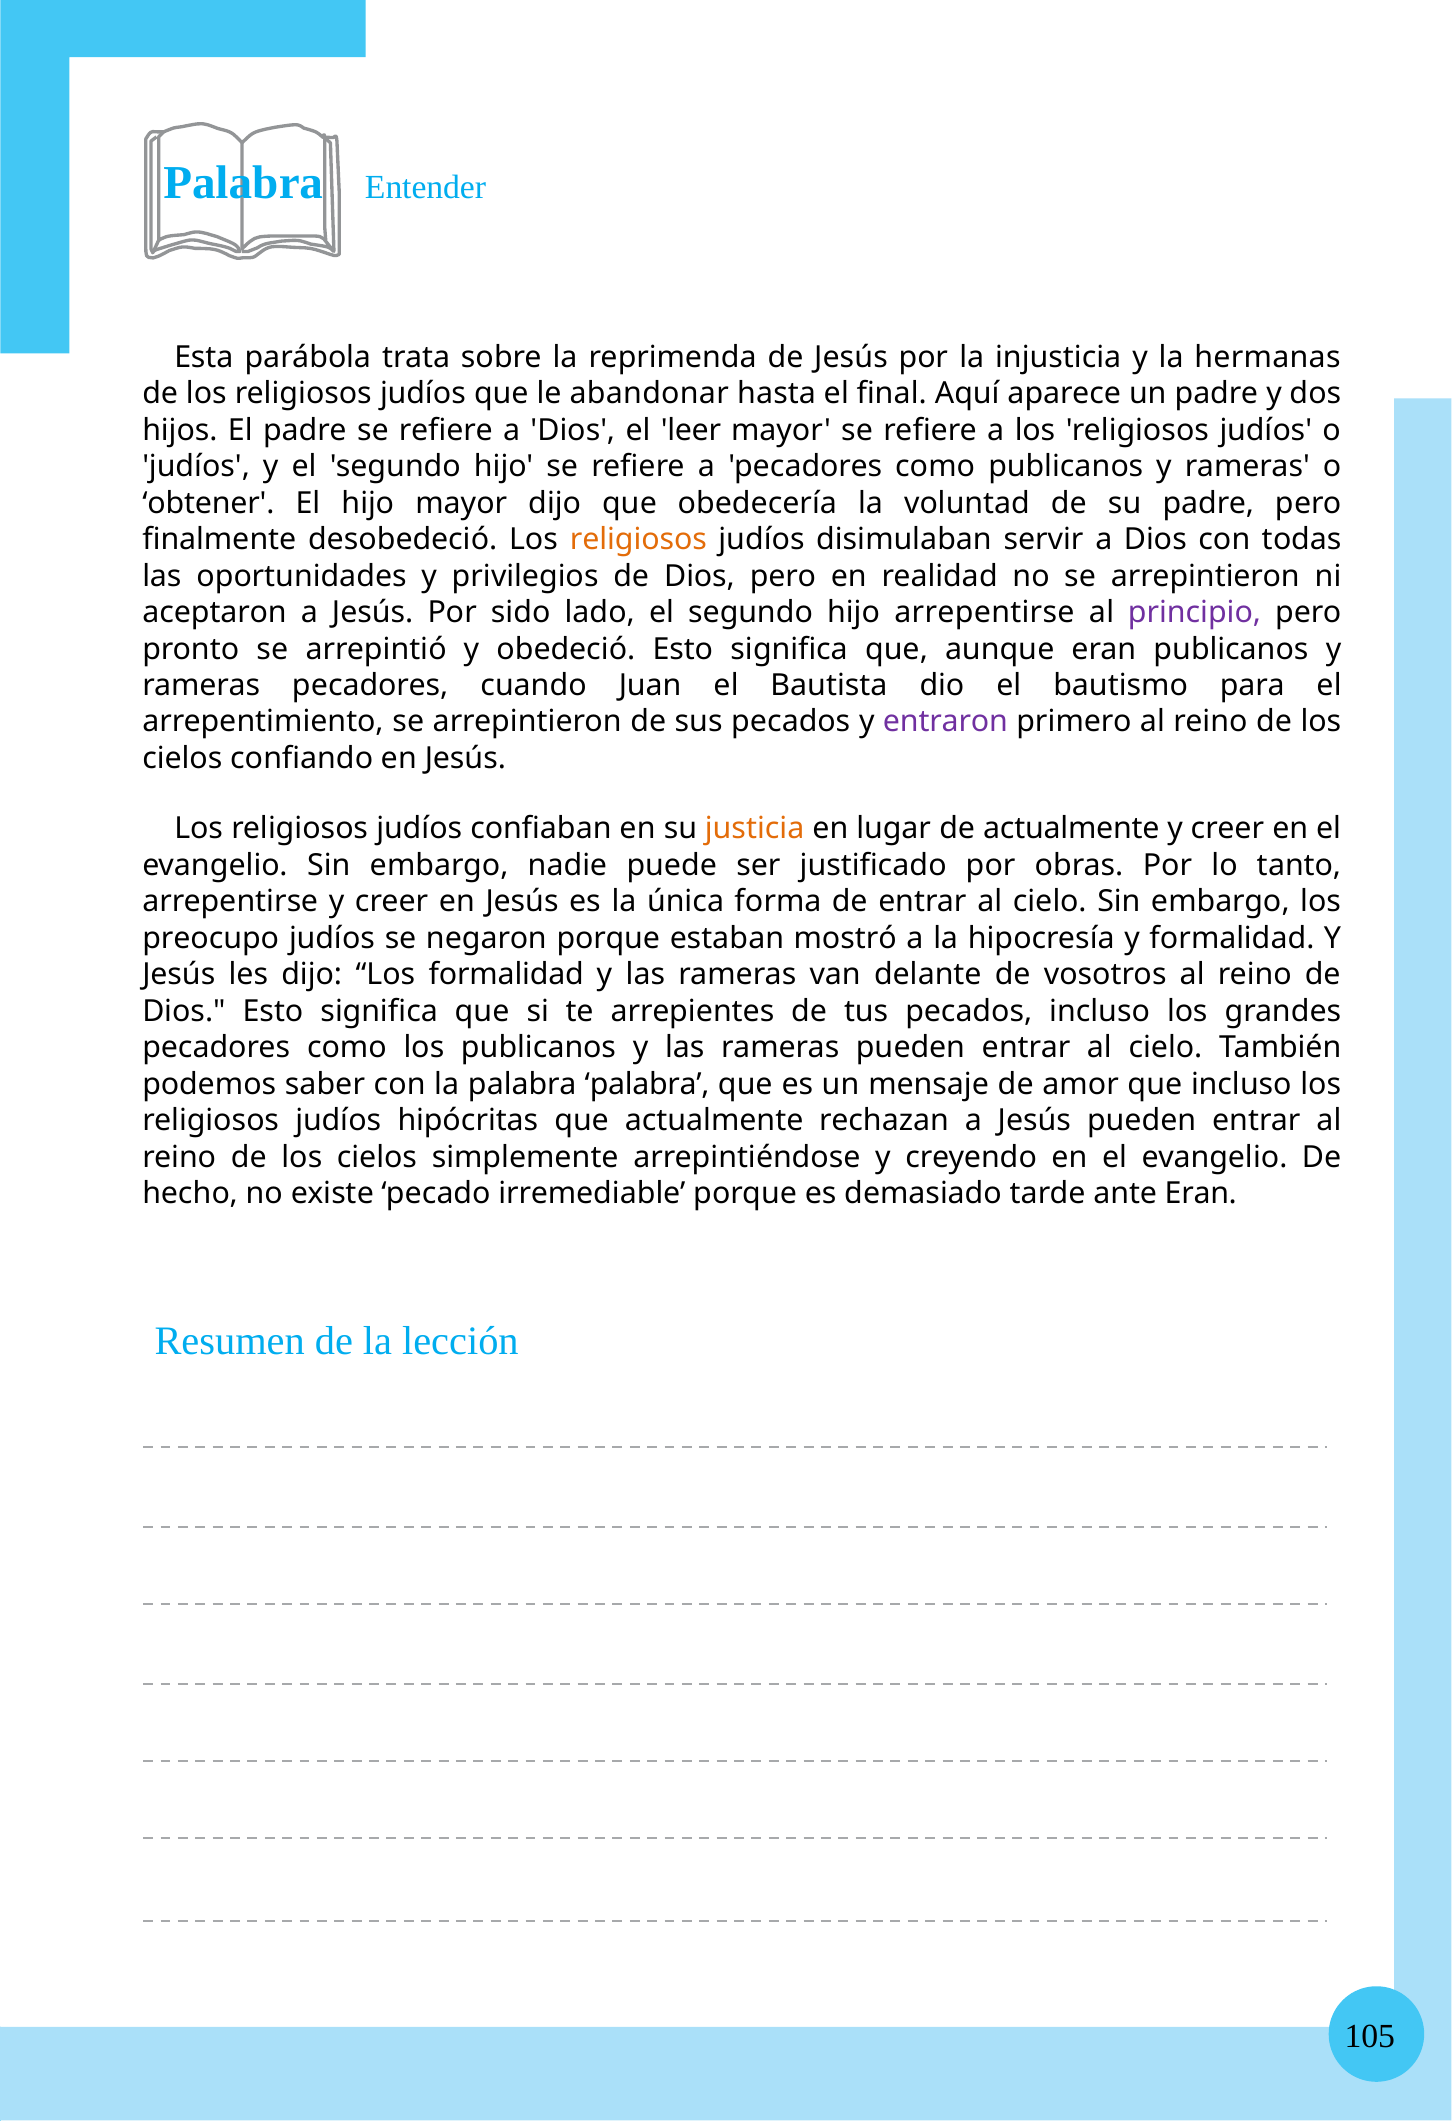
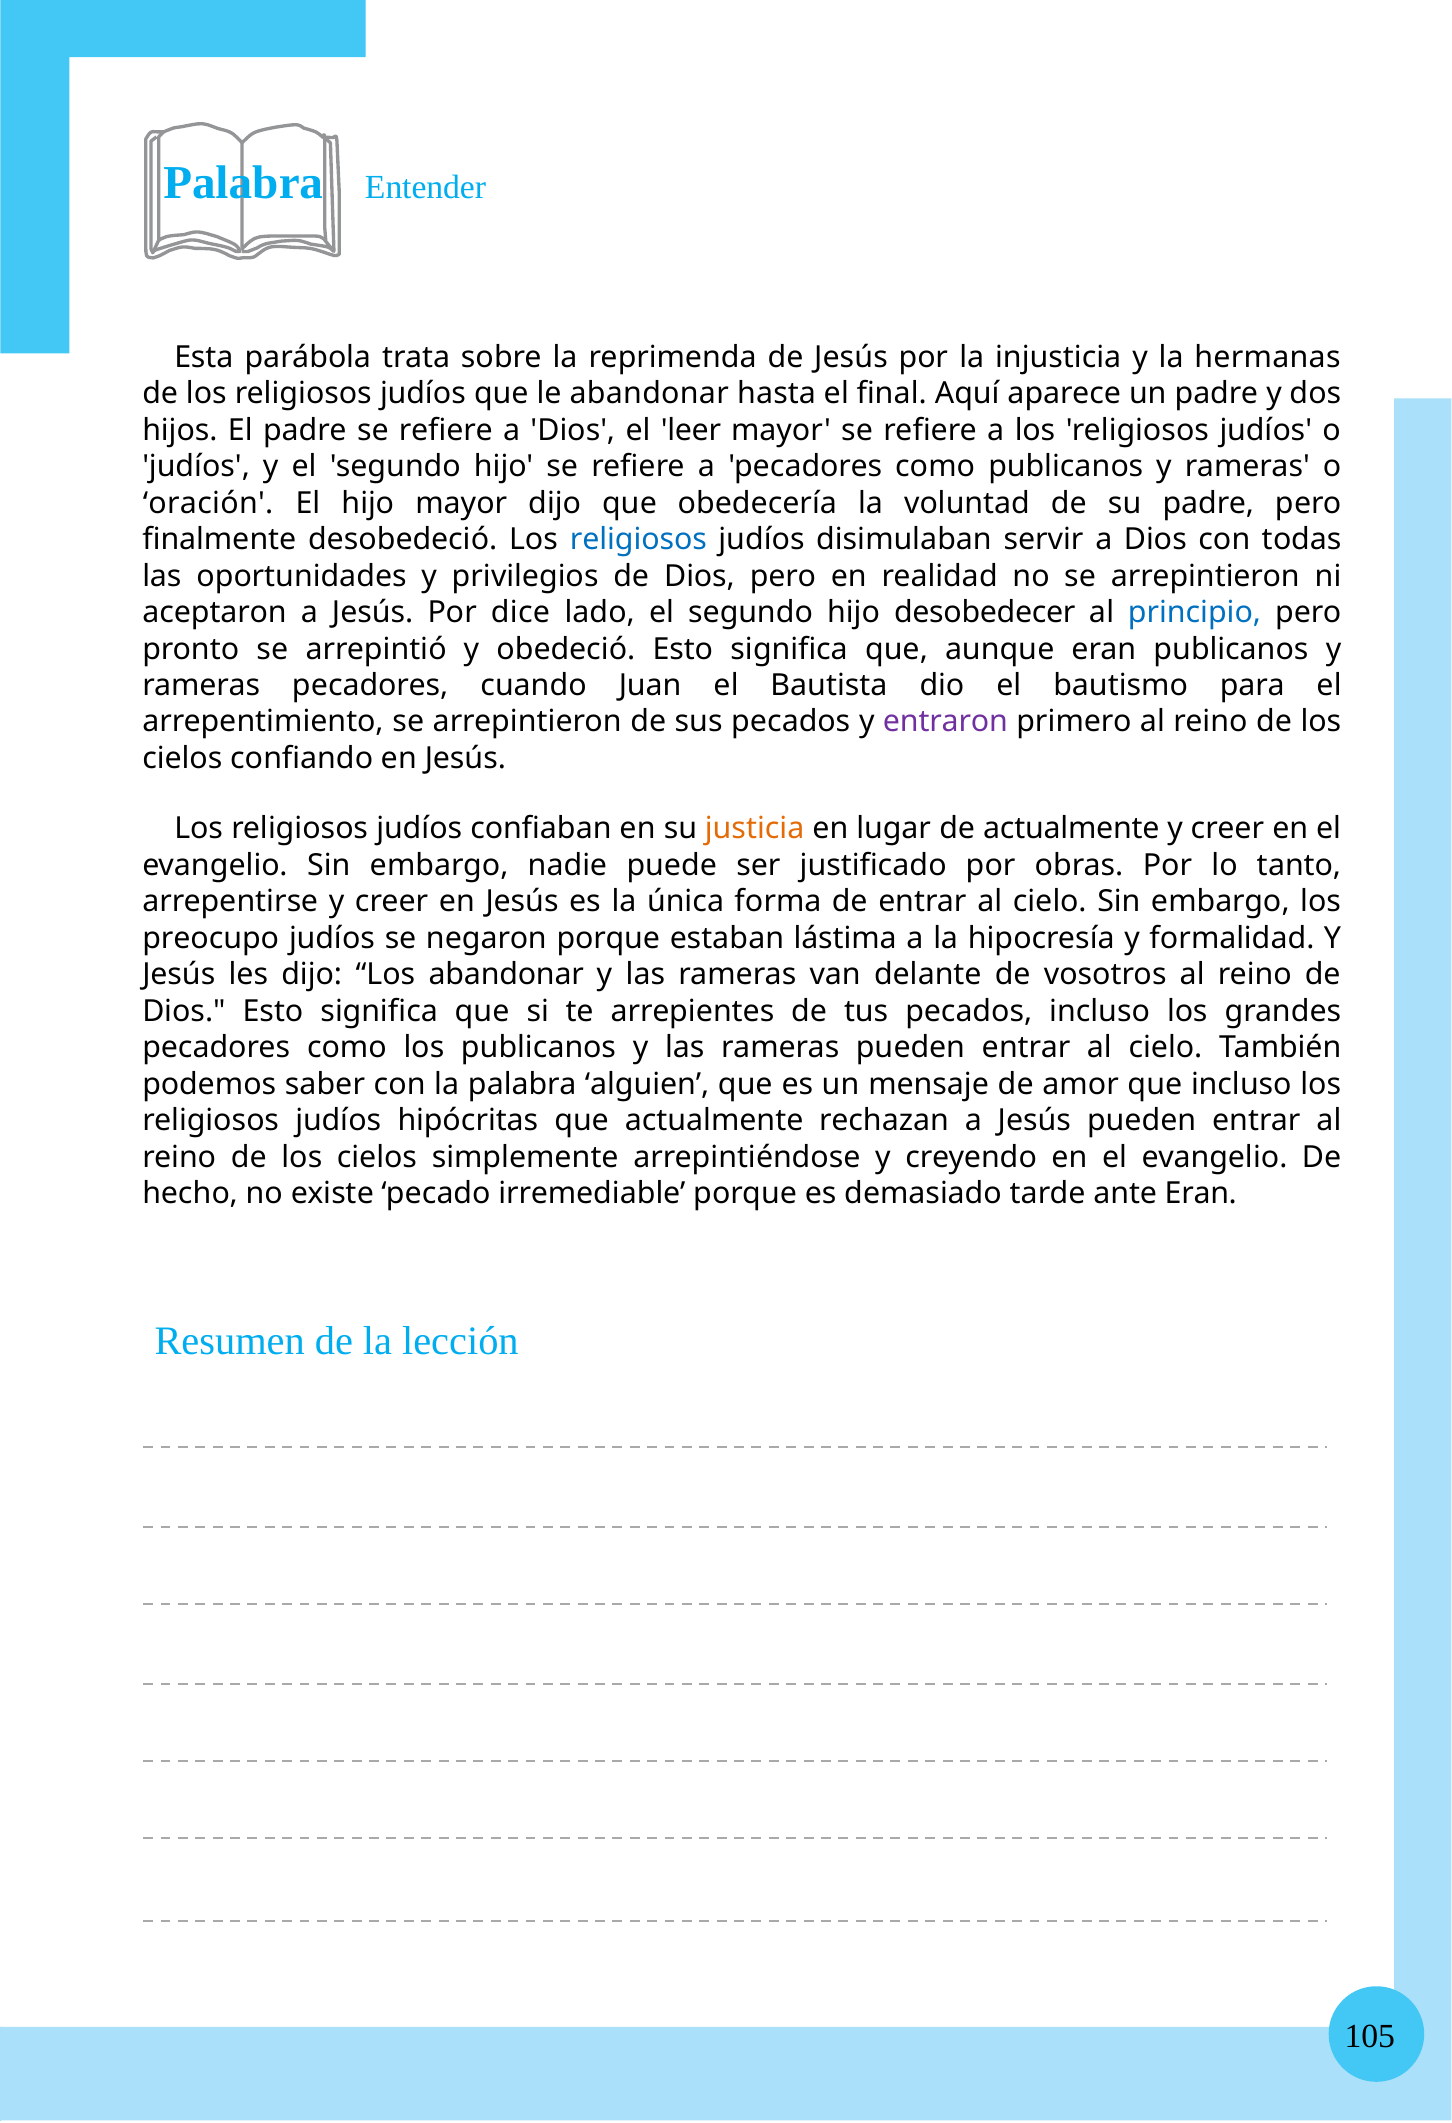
obtener: obtener -> oración (208, 503)
religiosos colour: orange -> blue (638, 539)
sido: sido -> dice (521, 612)
hijo arrepentirse: arrepentirse -> desobedecer (985, 612)
principio colour: purple -> blue (1194, 612)
mostró: mostró -> lástima (845, 938)
Los formalidad: formalidad -> abandonar (506, 975)
palabra palabra: palabra -> alguien (647, 1084)
